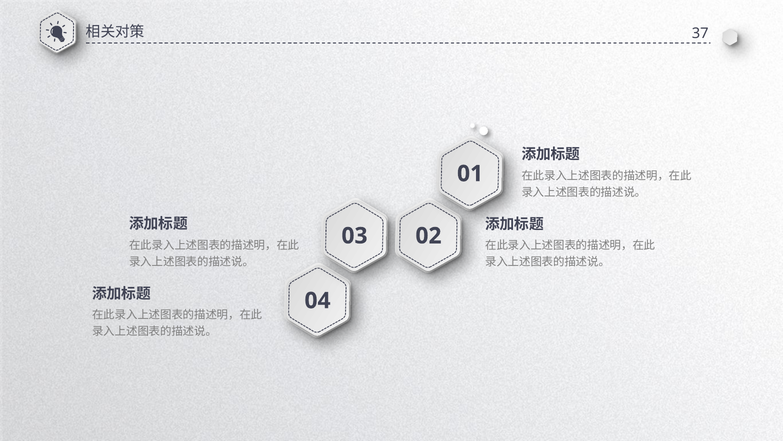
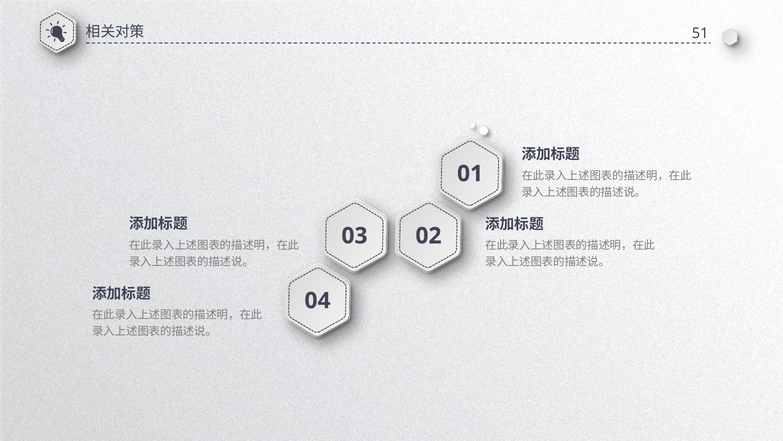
37: 37 -> 51 (700, 33)
